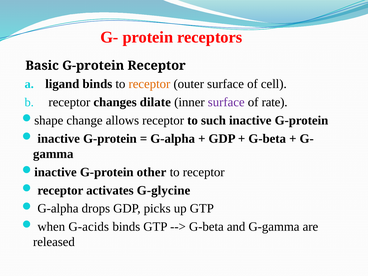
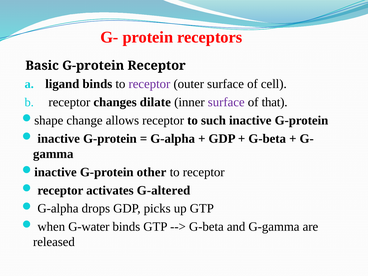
receptor colour: orange -> purple (149, 84)
rate: rate -> that (275, 102)
G-glycine: G-glycine -> G-altered (164, 190)
G-acids: G-acids -> G-water (89, 227)
